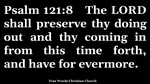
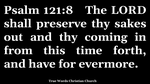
doing: doing -> sakes (130, 24)
